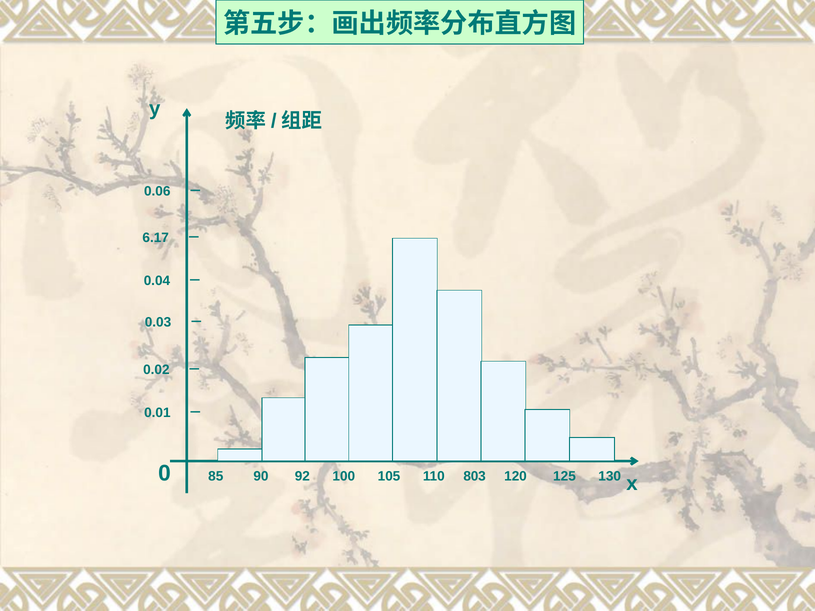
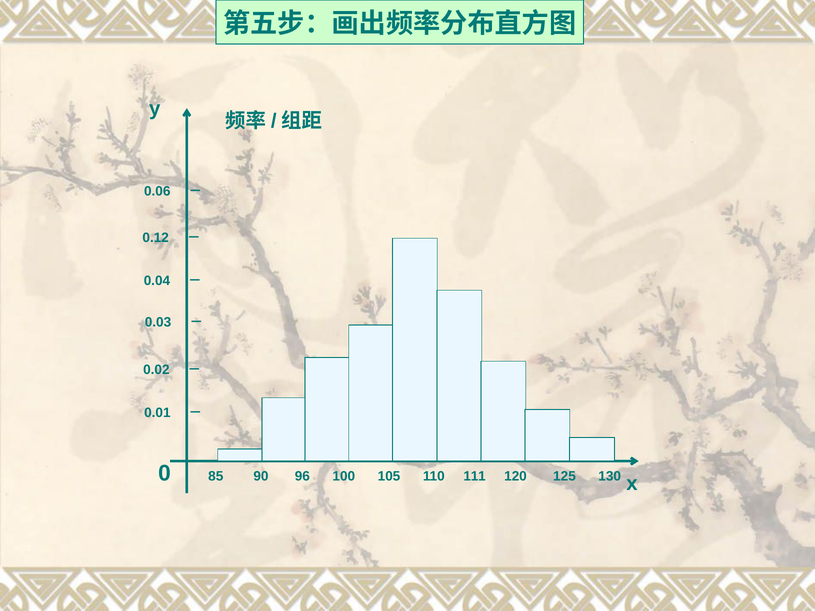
6.17: 6.17 -> 0.12 (156, 238)
92: 92 -> 96 (302, 476)
803: 803 -> 111 (475, 476)
